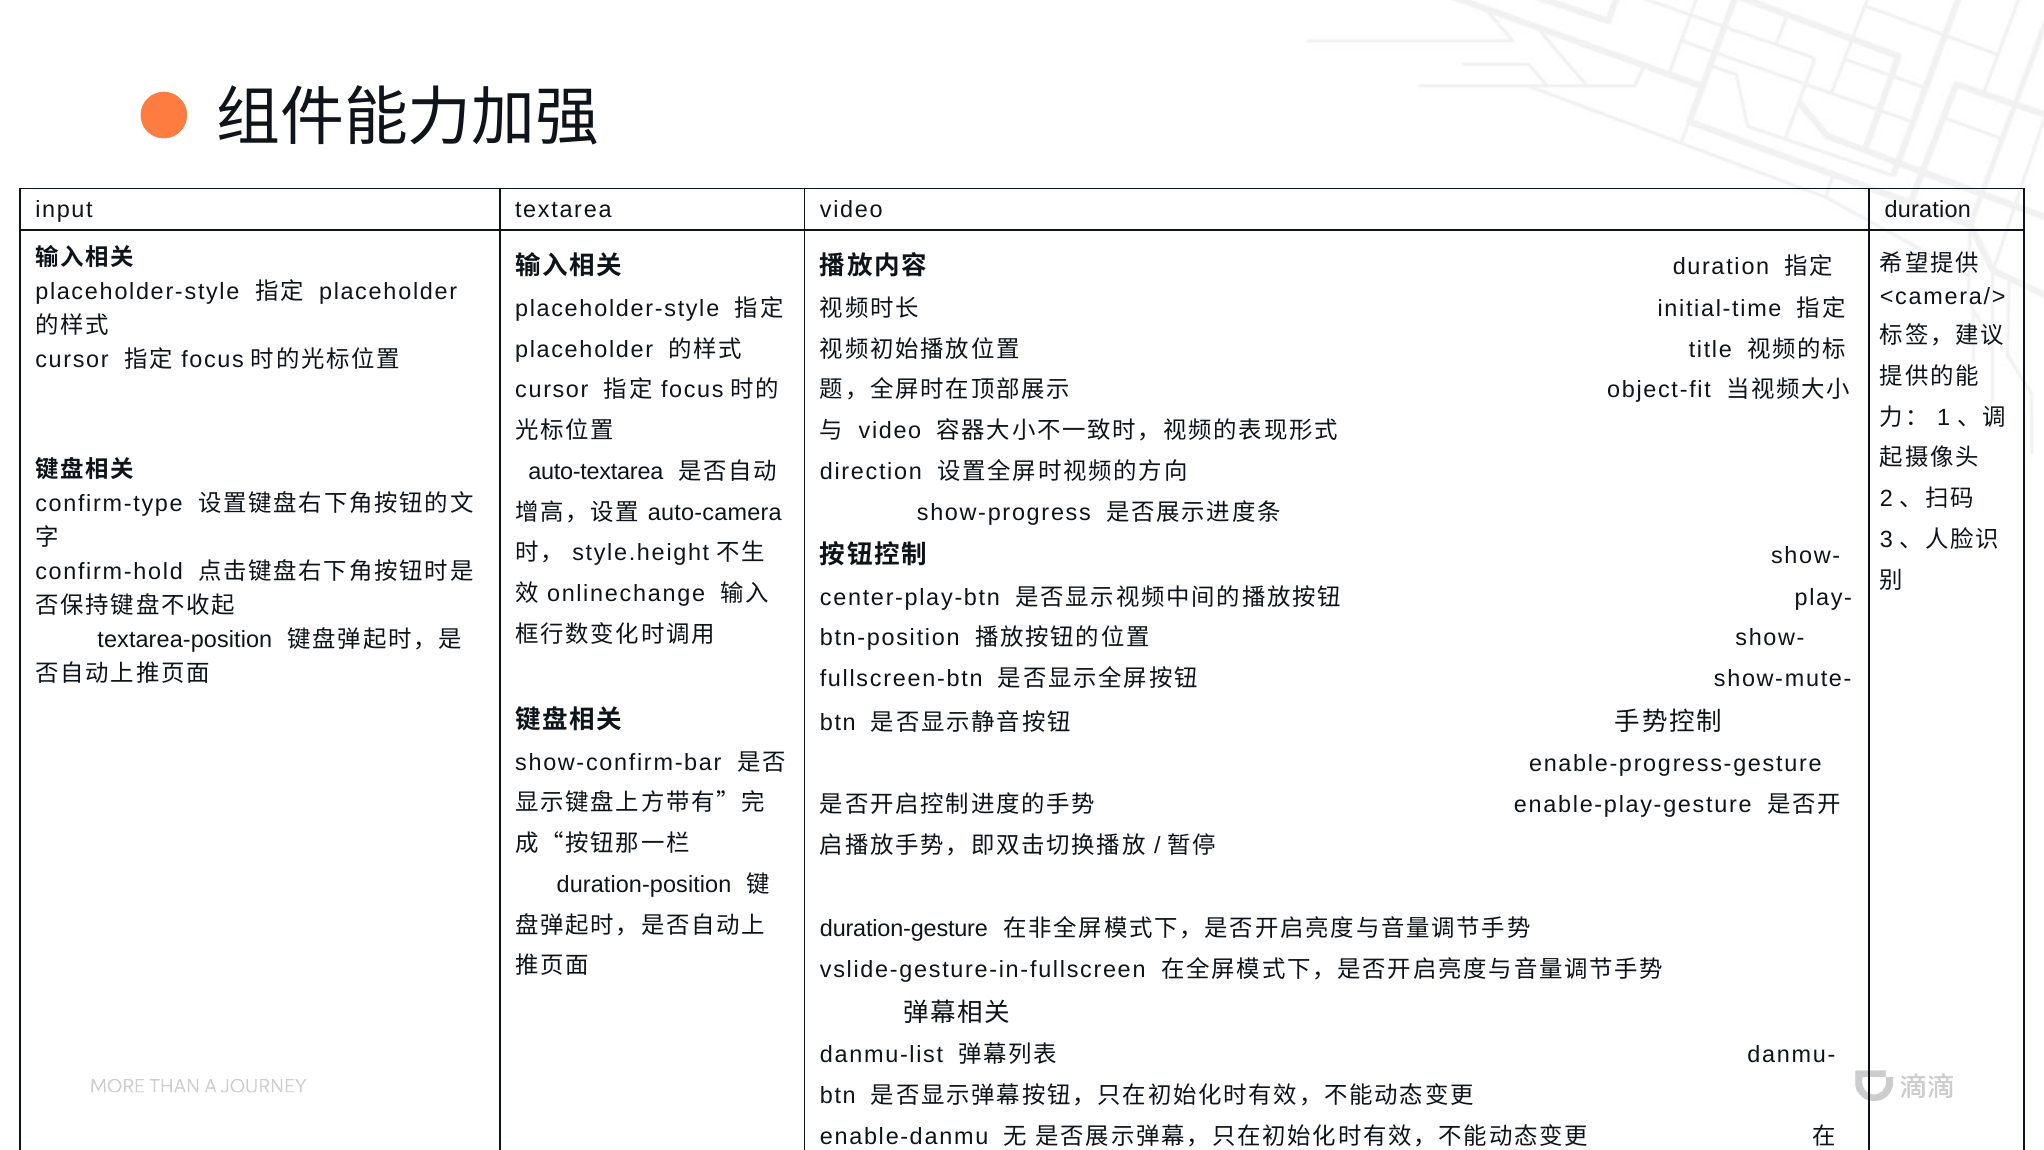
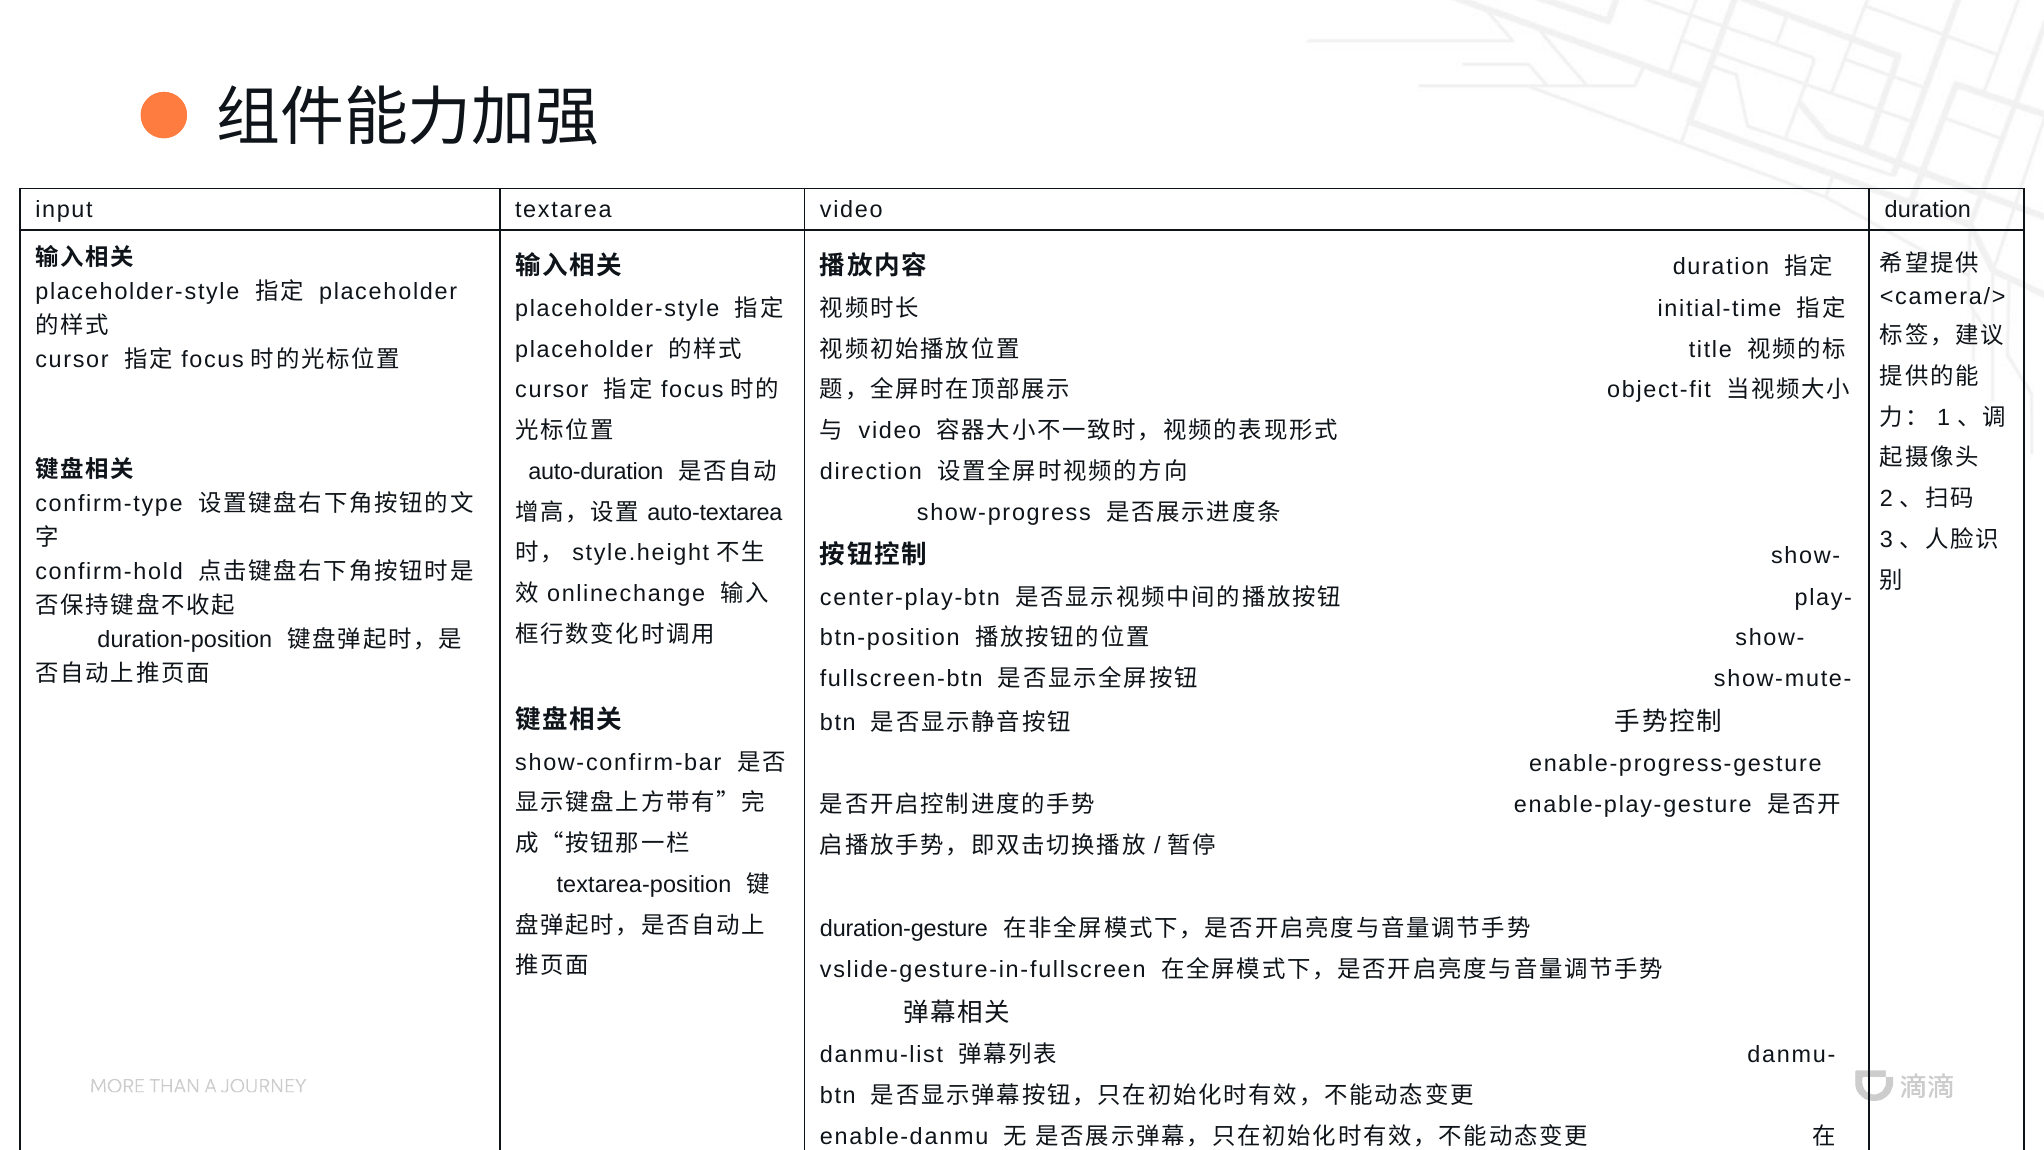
auto-textarea: auto-textarea -> auto-duration (596, 471)
auto-camera: auto-camera -> auto-textarea (715, 512)
textarea-position: textarea-position -> duration-position (185, 640)
duration-position: duration-position -> textarea-position (644, 884)
